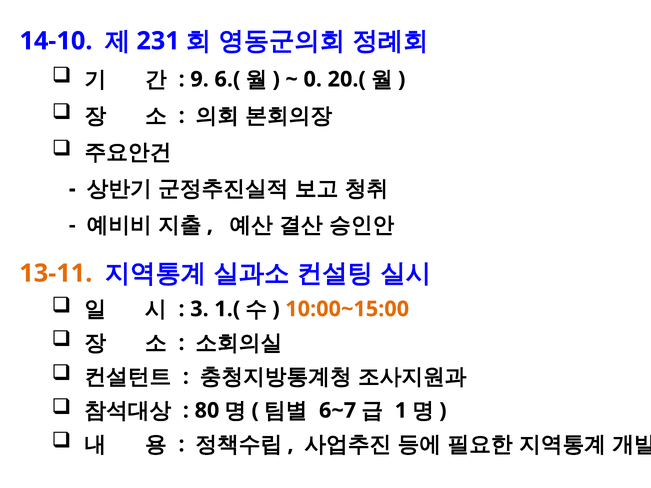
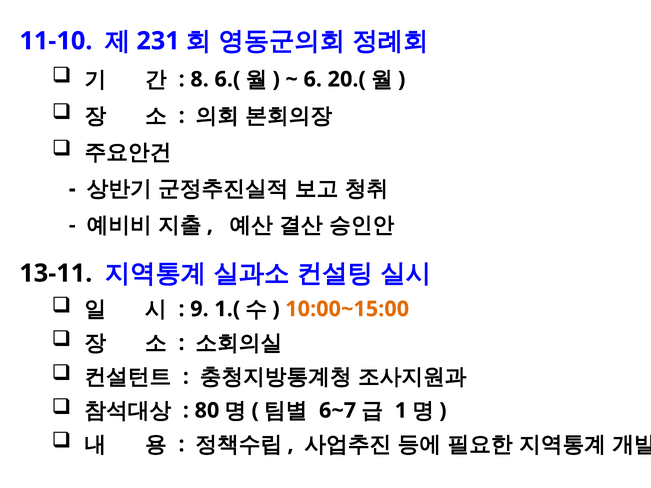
14-10: 14-10 -> 11-10 (56, 41)
9: 9 -> 8 (200, 79)
0: 0 -> 6 (313, 79)
13-11 colour: orange -> black (56, 273)
3: 3 -> 9 (199, 309)
